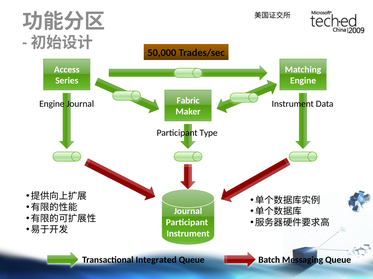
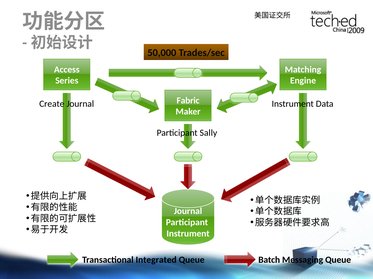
Engine: Engine -> Create (52, 104)
Type: Type -> Sally (208, 133)
